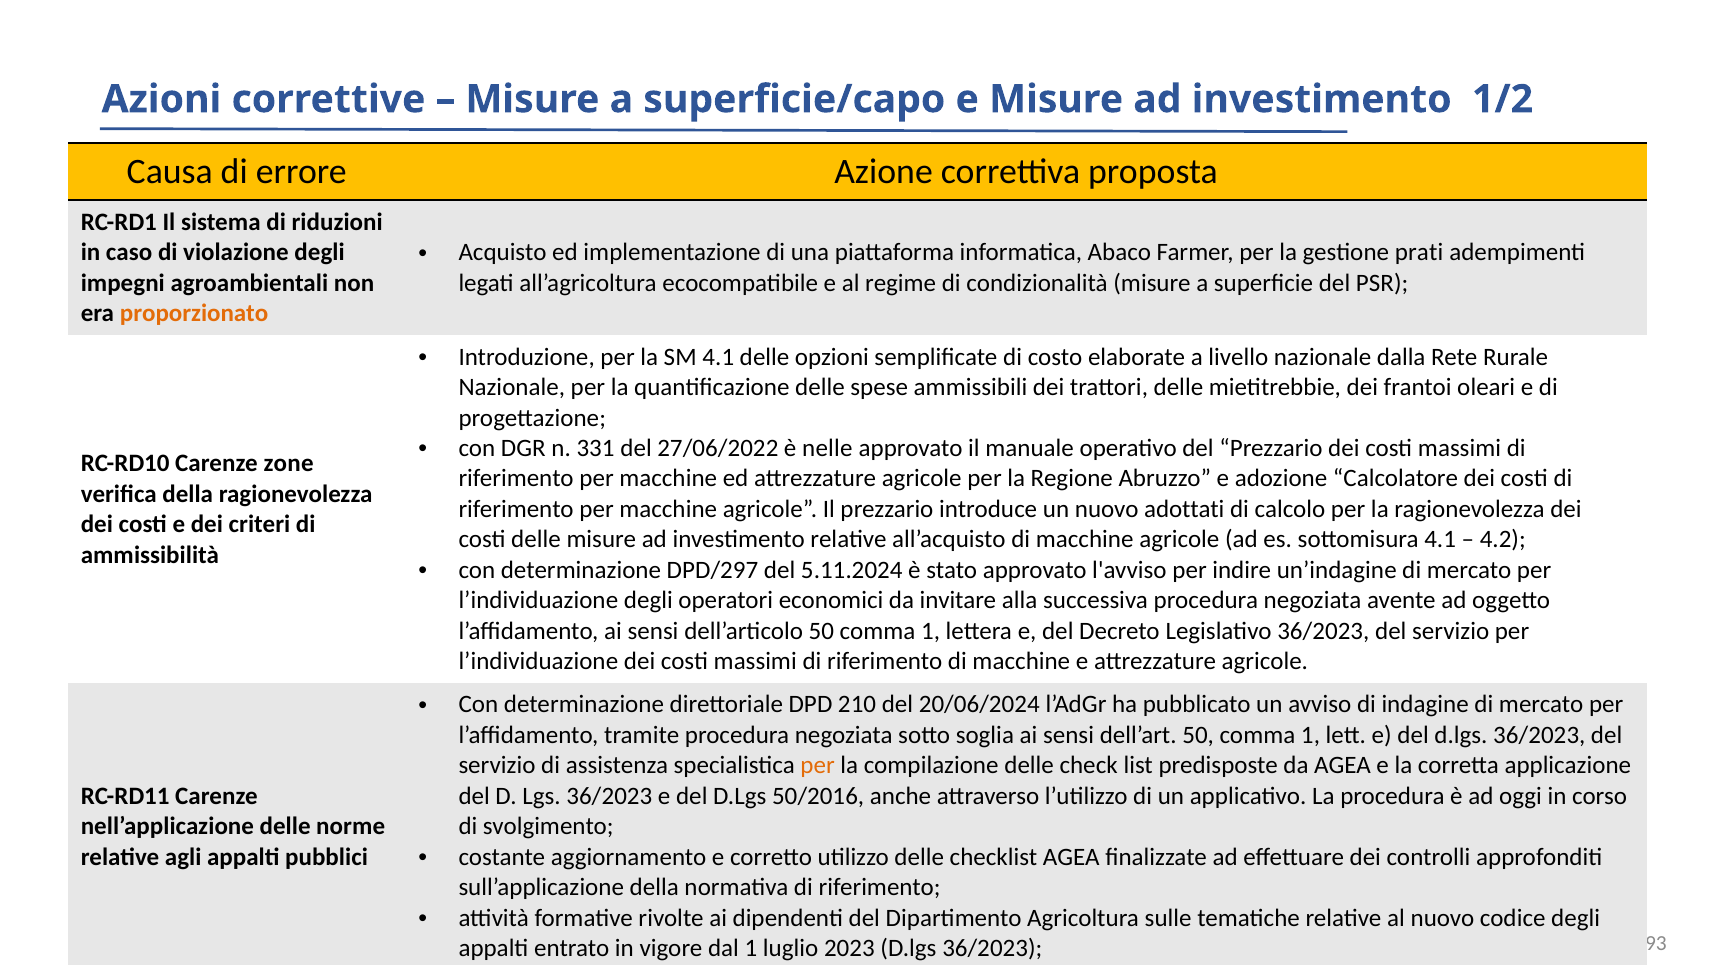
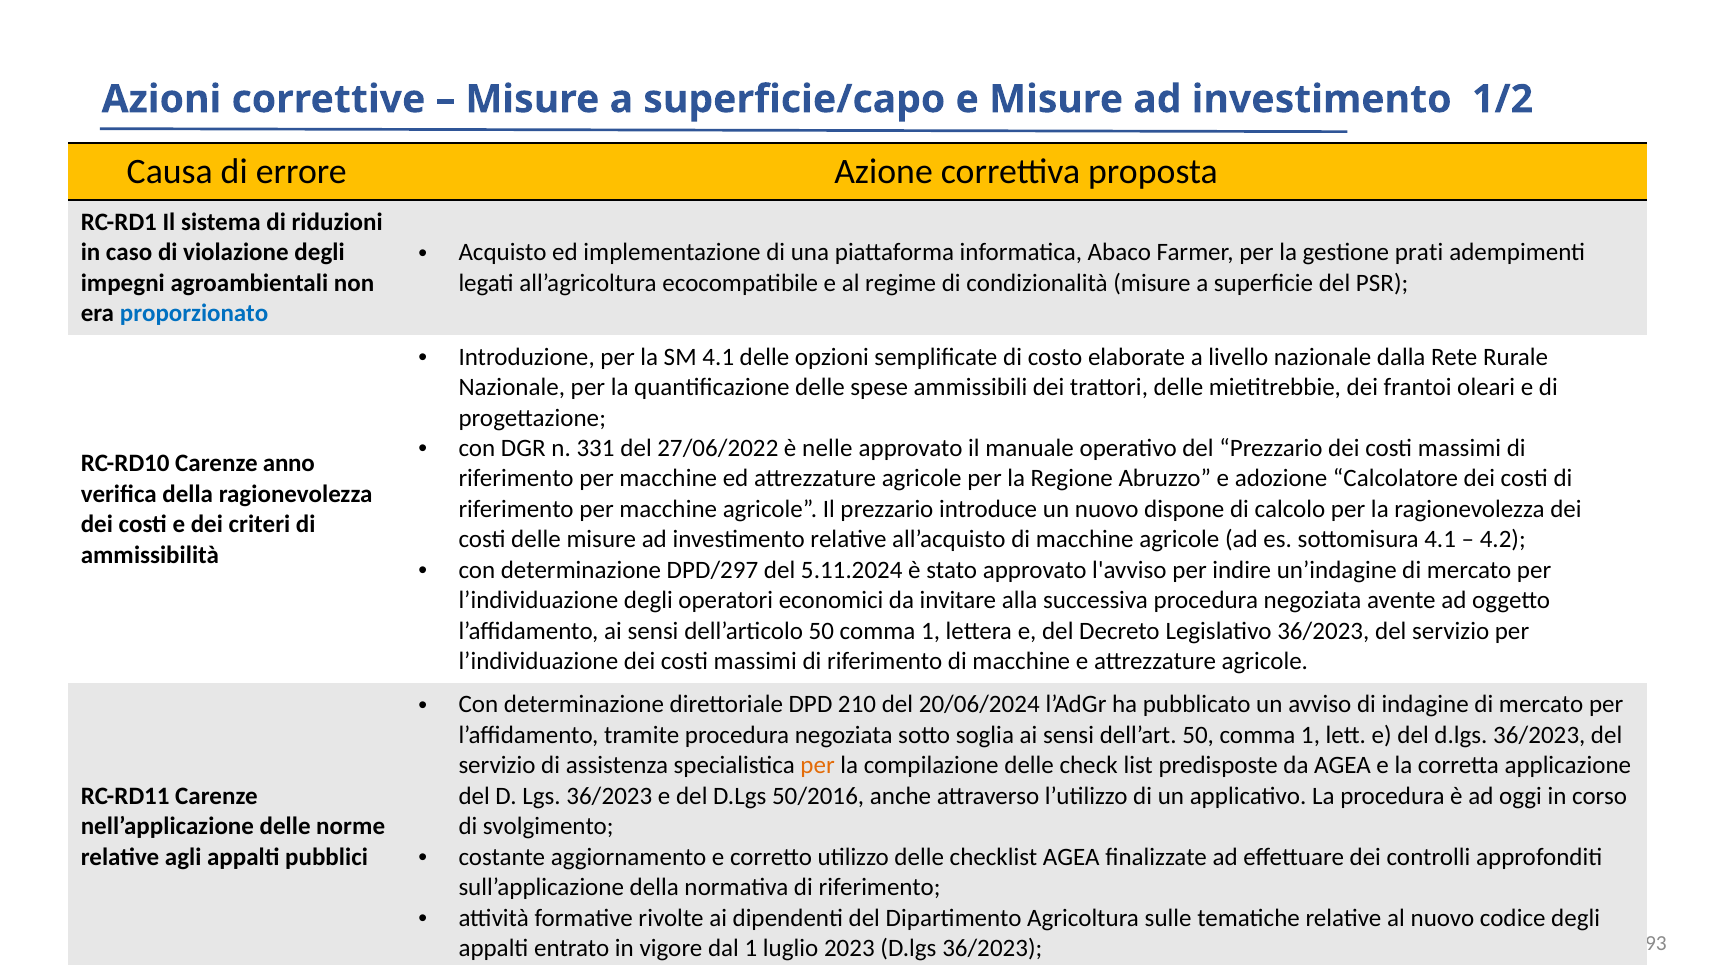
proporzionato colour: orange -> blue (194, 313)
zone: zone -> anno (289, 463)
adottati: adottati -> dispone (1184, 509)
